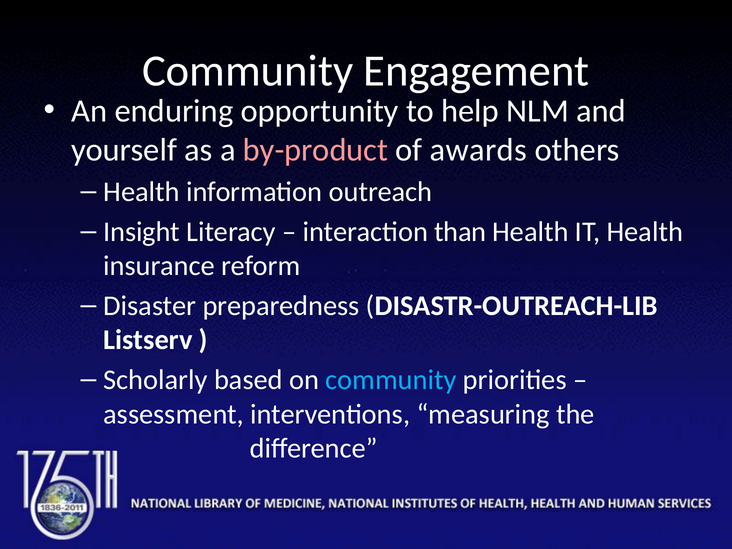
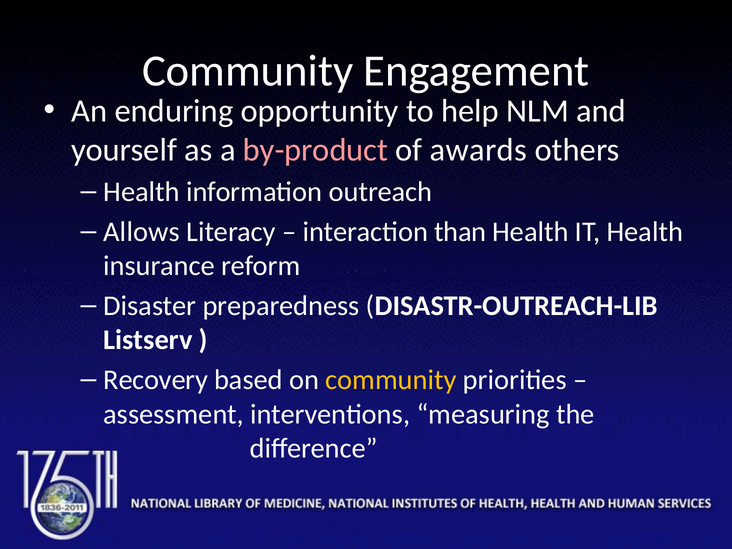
Insight: Insight -> Allows (142, 232)
Scholarly: Scholarly -> Recovery (156, 380)
community colour: light blue -> yellow (391, 380)
